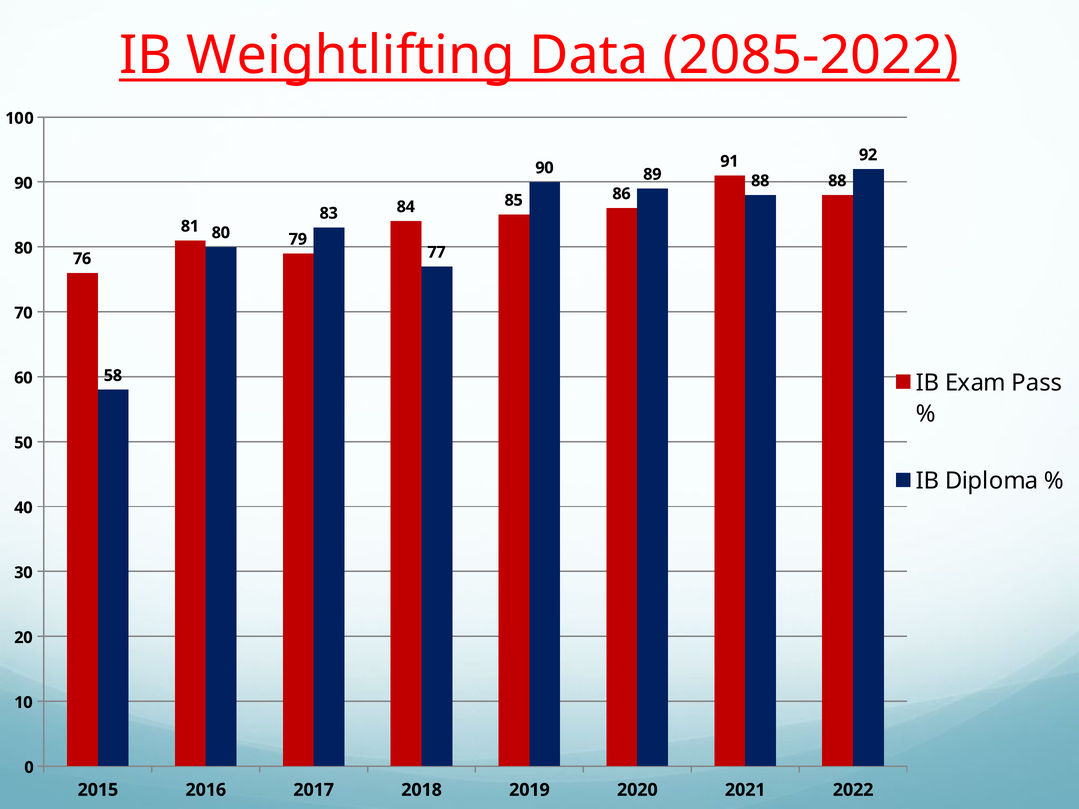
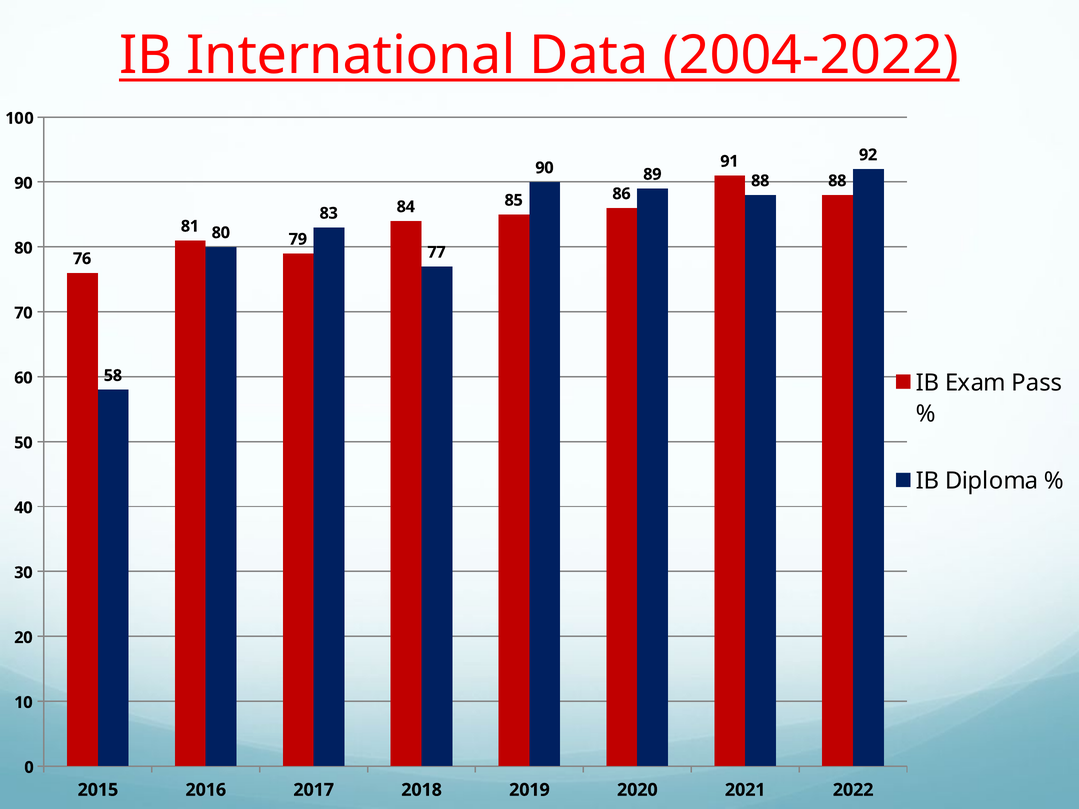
Weightlifting: Weightlifting -> International (351, 56)
2085-2022: 2085-2022 -> 2004-2022 (811, 56)
